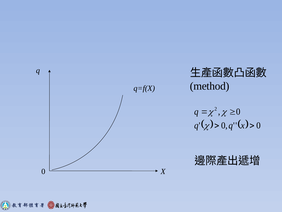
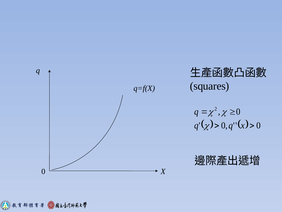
method: method -> squares (210, 86)
